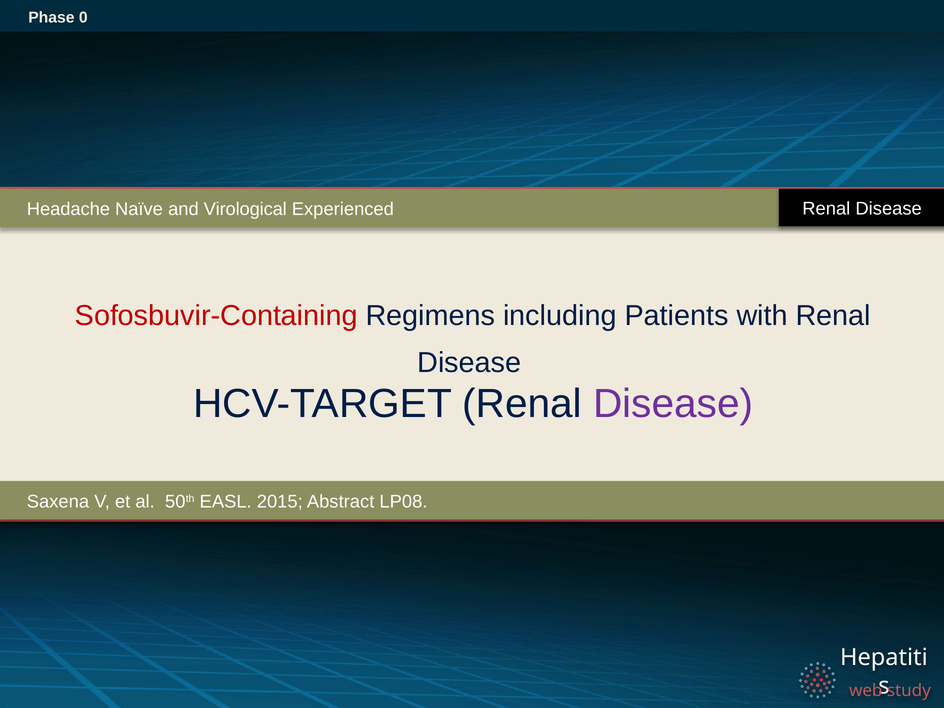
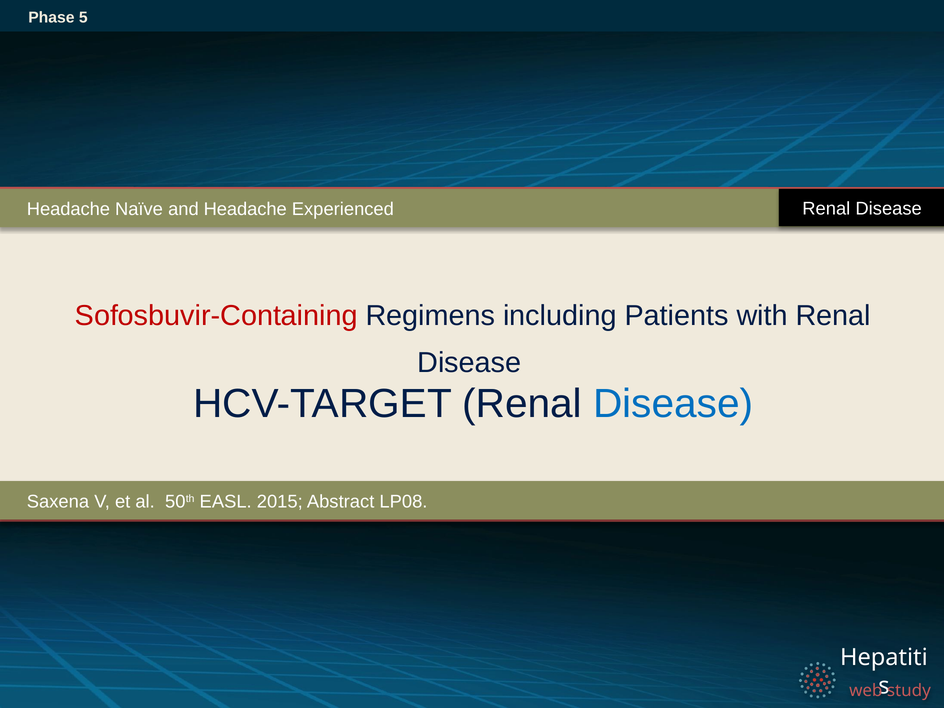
0: 0 -> 5 (83, 17)
and Virological: Virological -> Headache (245, 209)
Disease colour: purple -> blue (673, 404)
